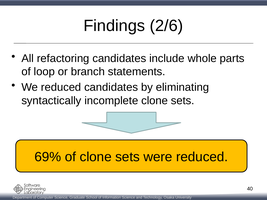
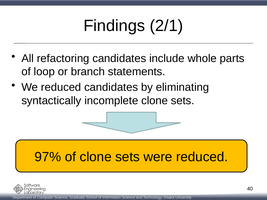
2/6: 2/6 -> 2/1 (166, 26)
69%: 69% -> 97% (48, 157)
